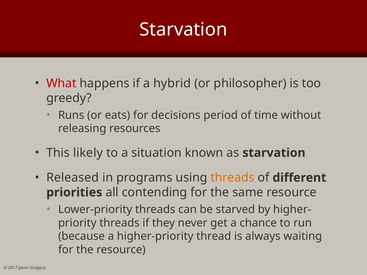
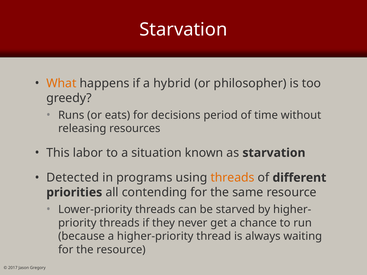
What colour: red -> orange (61, 83)
likely: likely -> labor (88, 153)
Released: Released -> Detected (73, 178)
